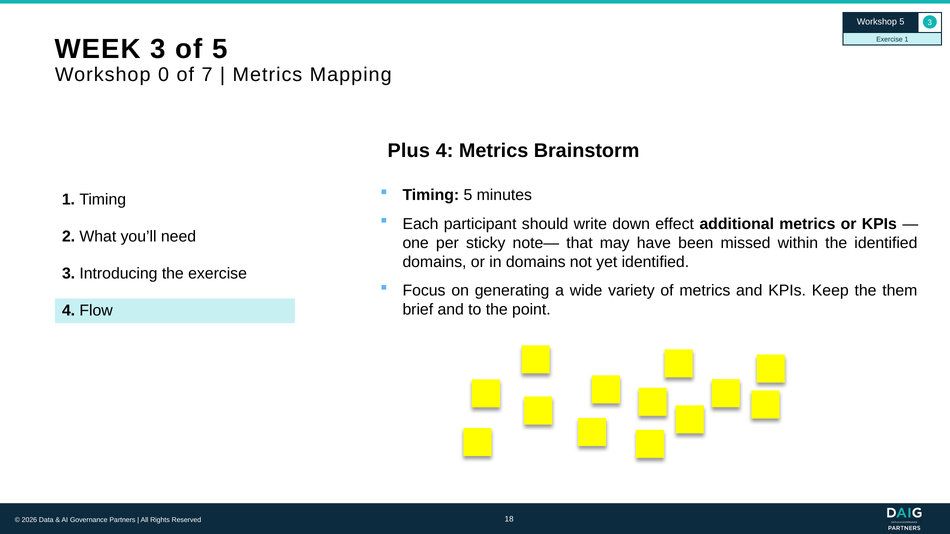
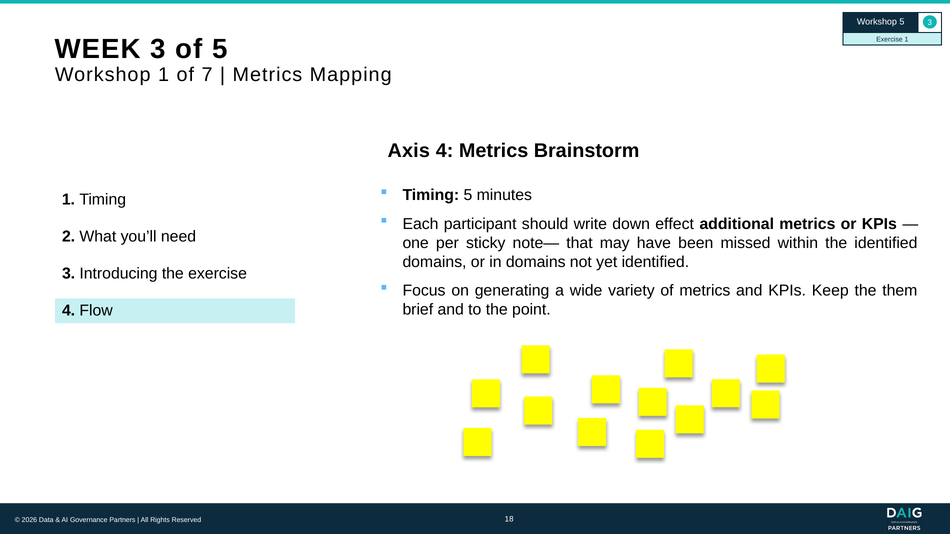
Workshop 0: 0 -> 1 (164, 75)
Plus: Plus -> Axis (409, 151)
